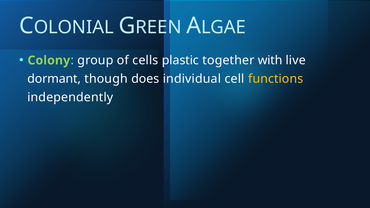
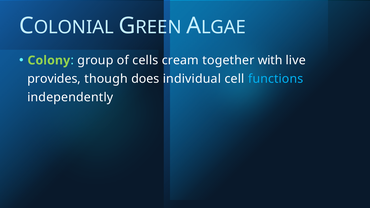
plastic: plastic -> cream (180, 60)
dormant: dormant -> provides (54, 79)
functions colour: yellow -> light blue (276, 79)
